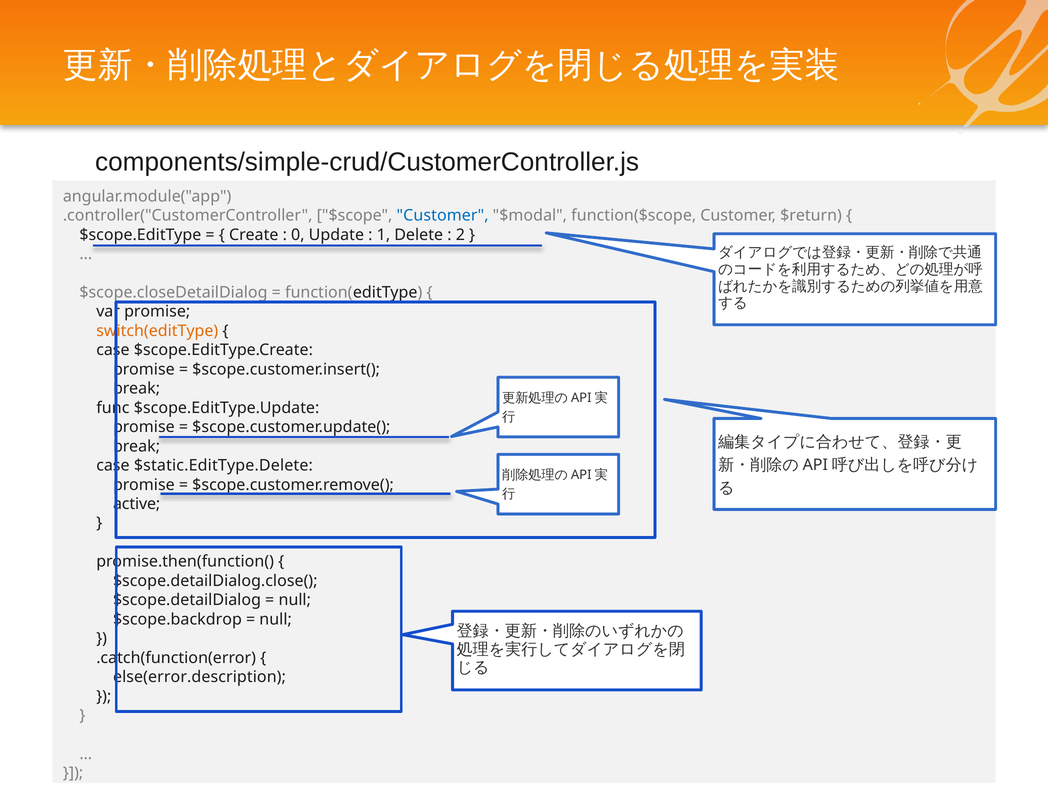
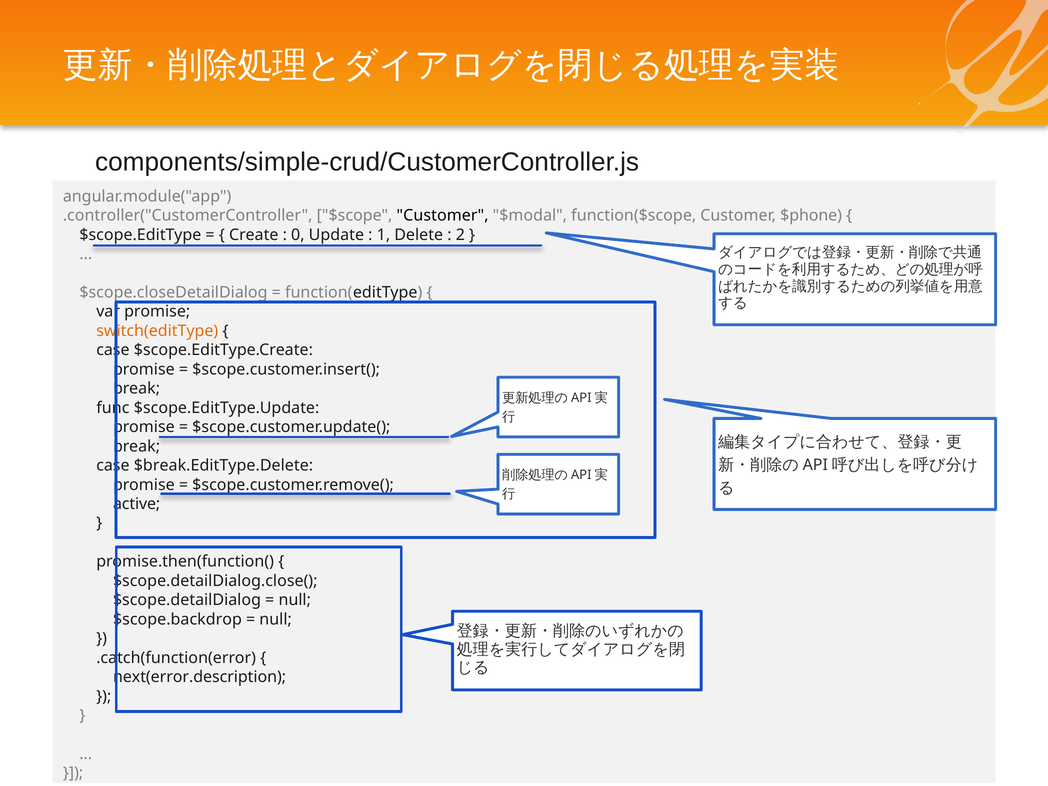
Customer colour: blue -> black (443, 216)
$return: $return -> $phone (811, 216)
$static.EditType.Delete: $static.EditType.Delete -> $break.EditType.Delete (223, 466)
else(error.description: else(error.description -> next(error.description (200, 677)
